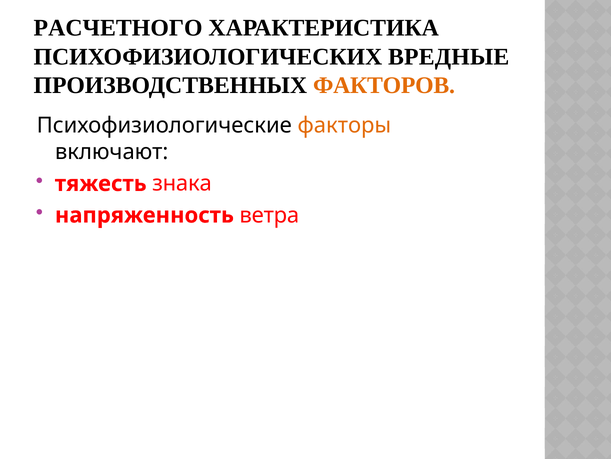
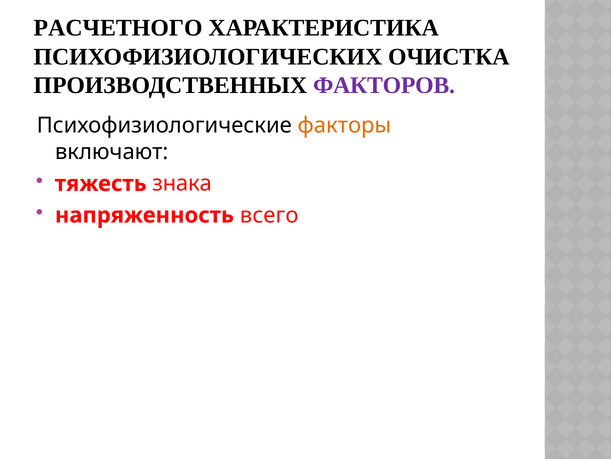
ВРЕДНЫЕ: ВРЕДНЫЕ -> ОЧИСТКА (449, 57)
ФАКТОРОВ colour: orange -> purple (384, 85)
ветра: ветра -> всего (269, 215)
